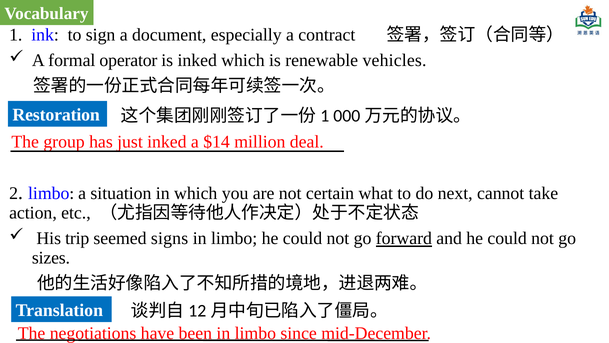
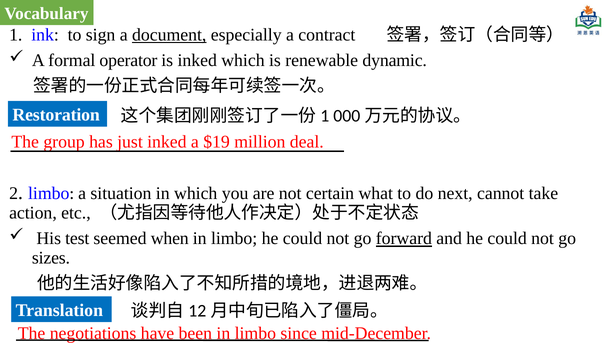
document underline: none -> present (169, 35)
vehicles: vehicles -> dynamic (395, 60)
$14: $14 -> $19 (217, 142)
trip: trip -> test (77, 238)
signs: signs -> when (170, 238)
